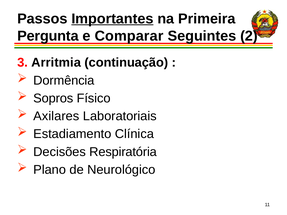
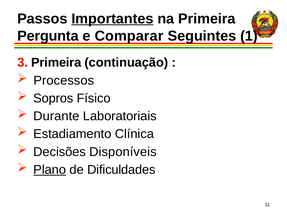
2: 2 -> 1 (249, 36)
3 Arritmia: Arritmia -> Primeira (56, 63)
Dormência: Dormência -> Processos (64, 80)
Axilares: Axilares -> Durante (56, 116)
Respiratória: Respiratória -> Disponíveis (123, 152)
Plano underline: none -> present (50, 170)
Neurológico: Neurológico -> Dificuldades (121, 170)
